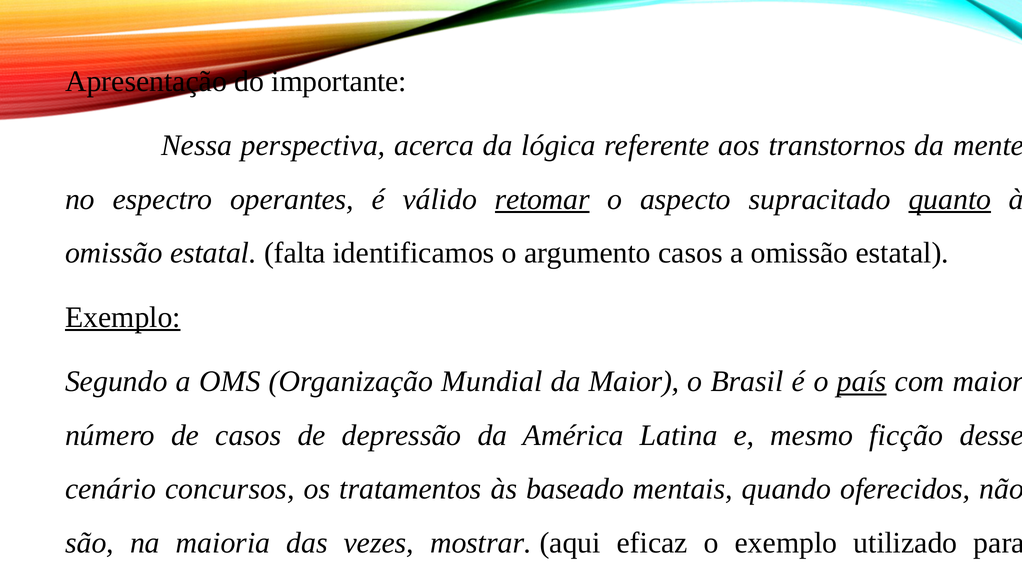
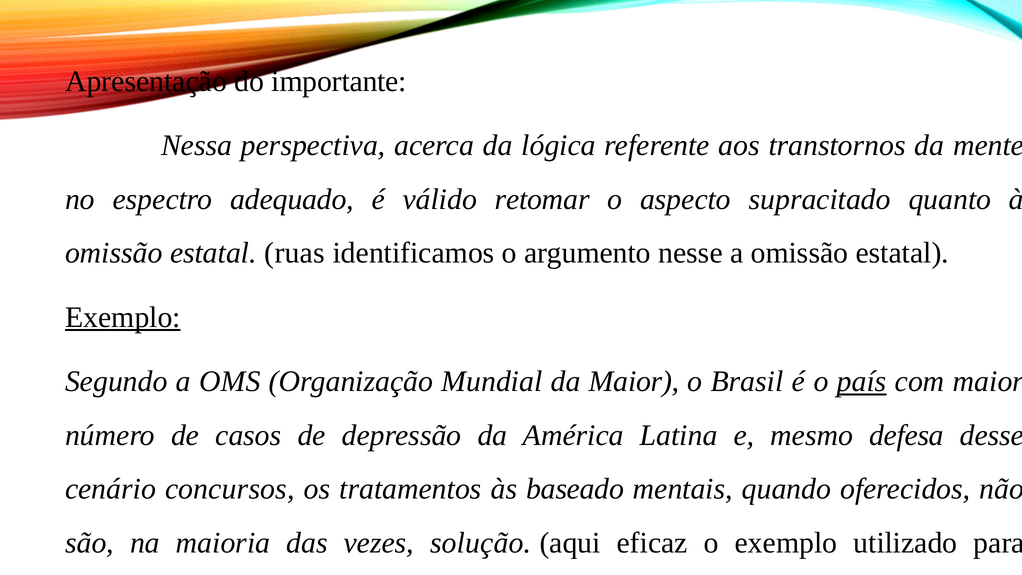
operantes: operantes -> adequado (292, 199)
retomar underline: present -> none (542, 199)
quanto underline: present -> none (950, 199)
falta: falta -> ruas (295, 253)
argumento casos: casos -> nesse (691, 253)
ficção: ficção -> defesa (907, 435)
mostrar: mostrar -> solução (481, 543)
